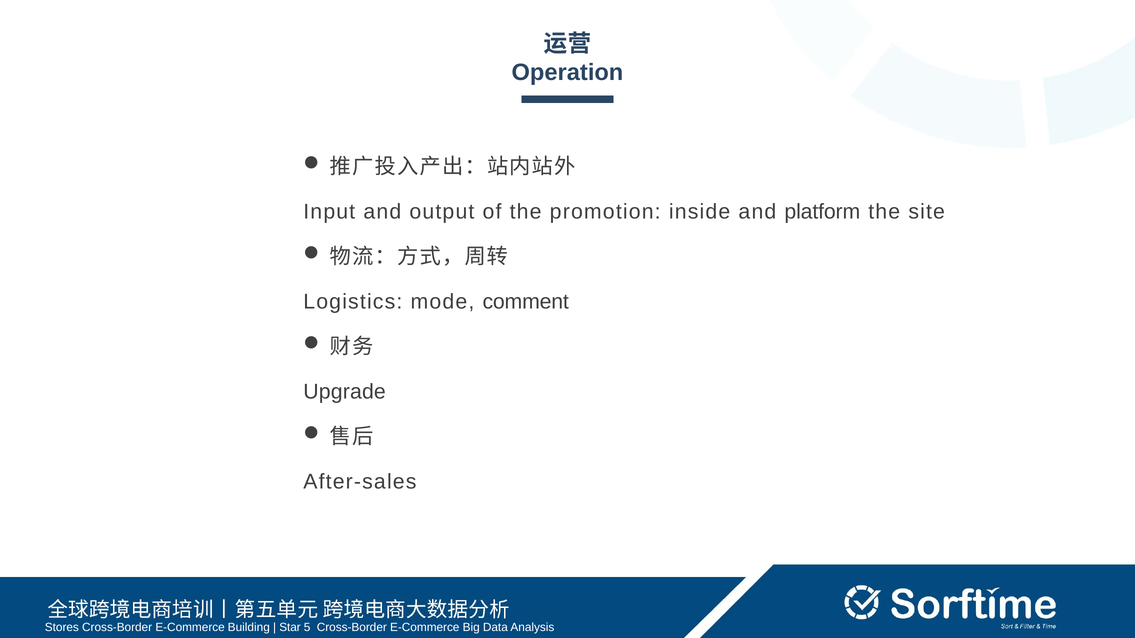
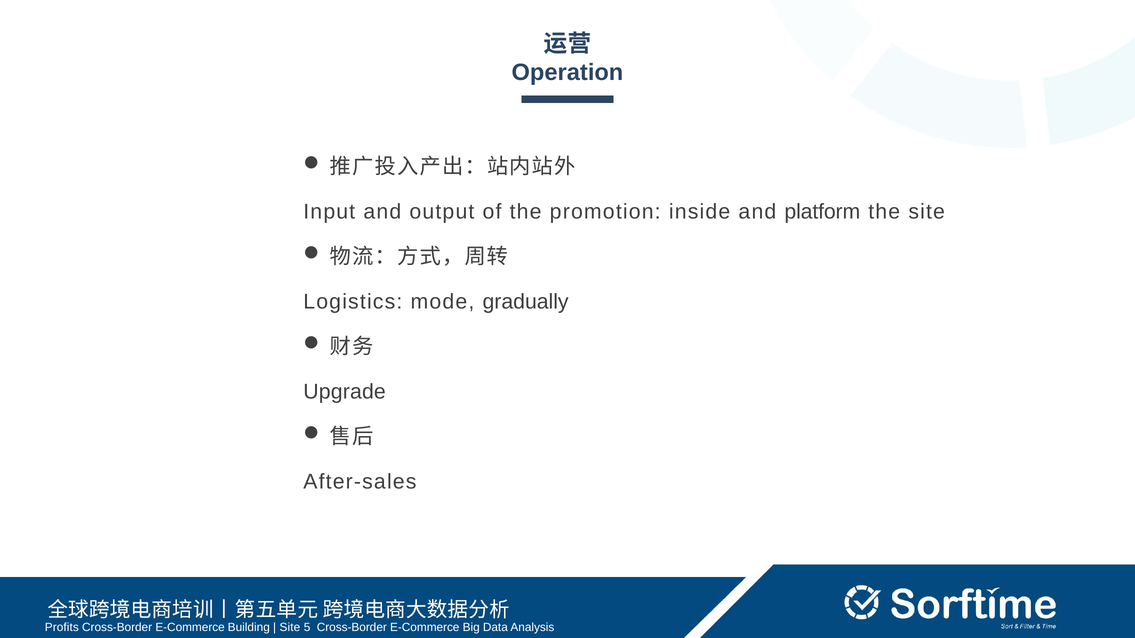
comment: comment -> gradually (526, 302)
Stores: Stores -> Profits (62, 628)
Star: Star -> Site (290, 628)
